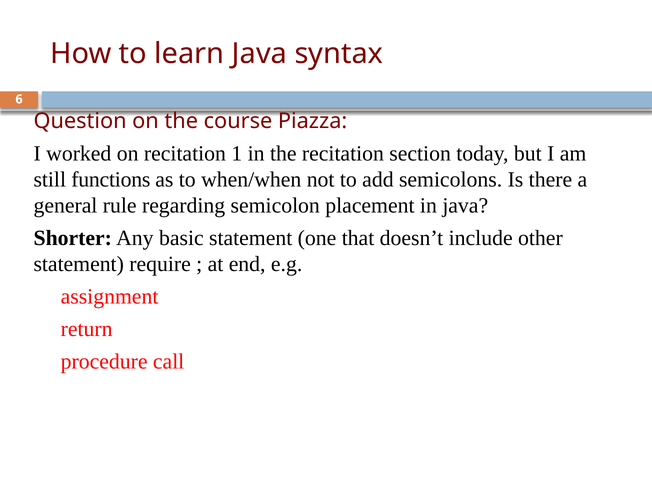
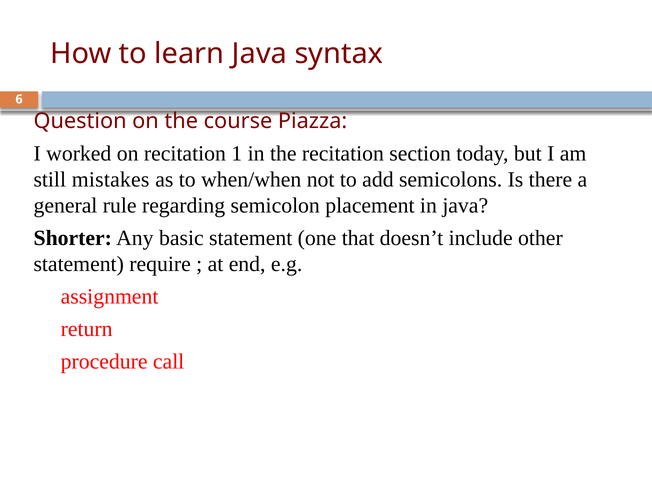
functions: functions -> mistakes (111, 180)
